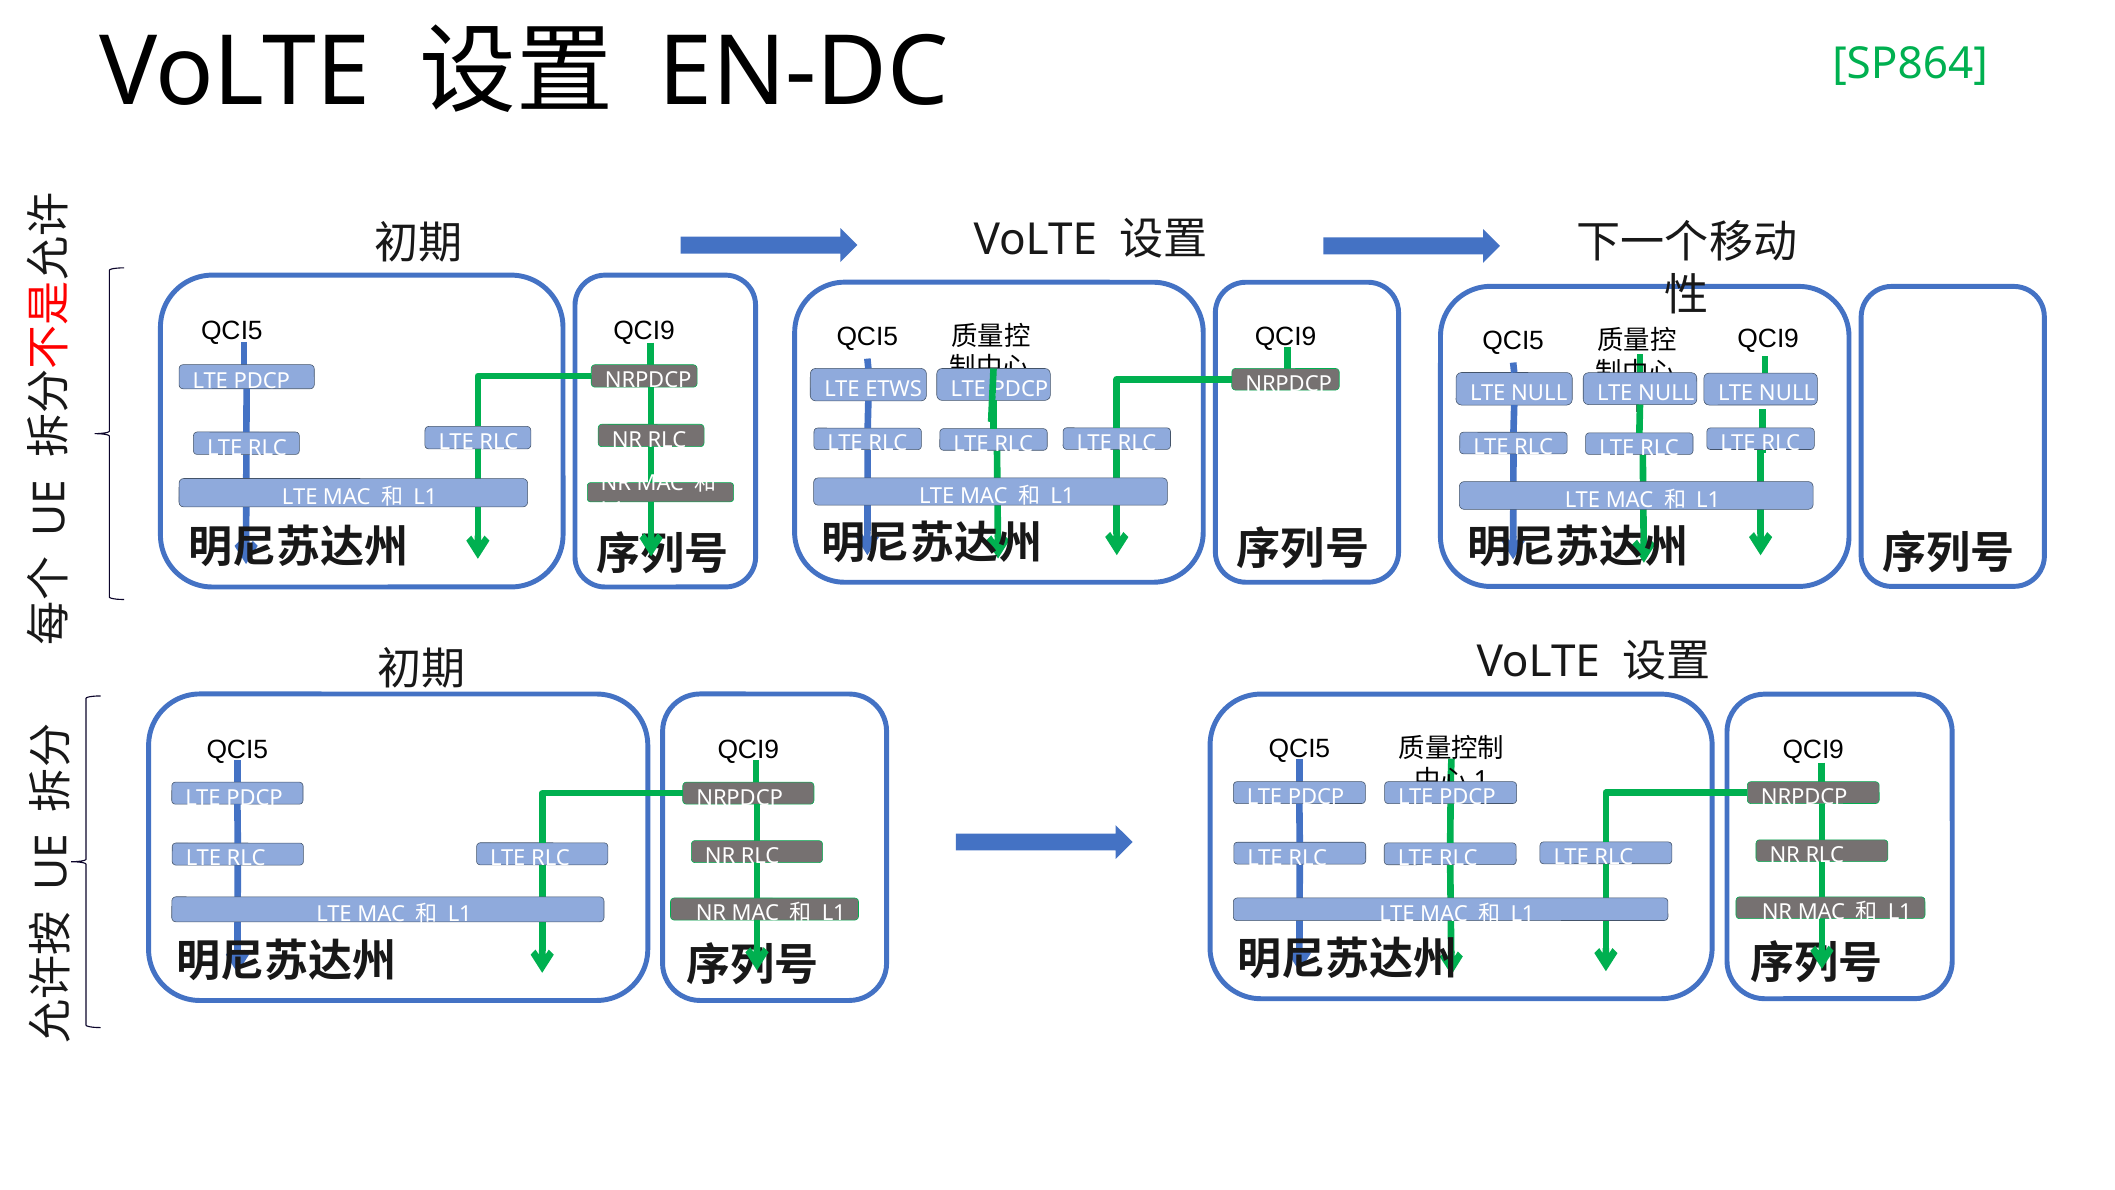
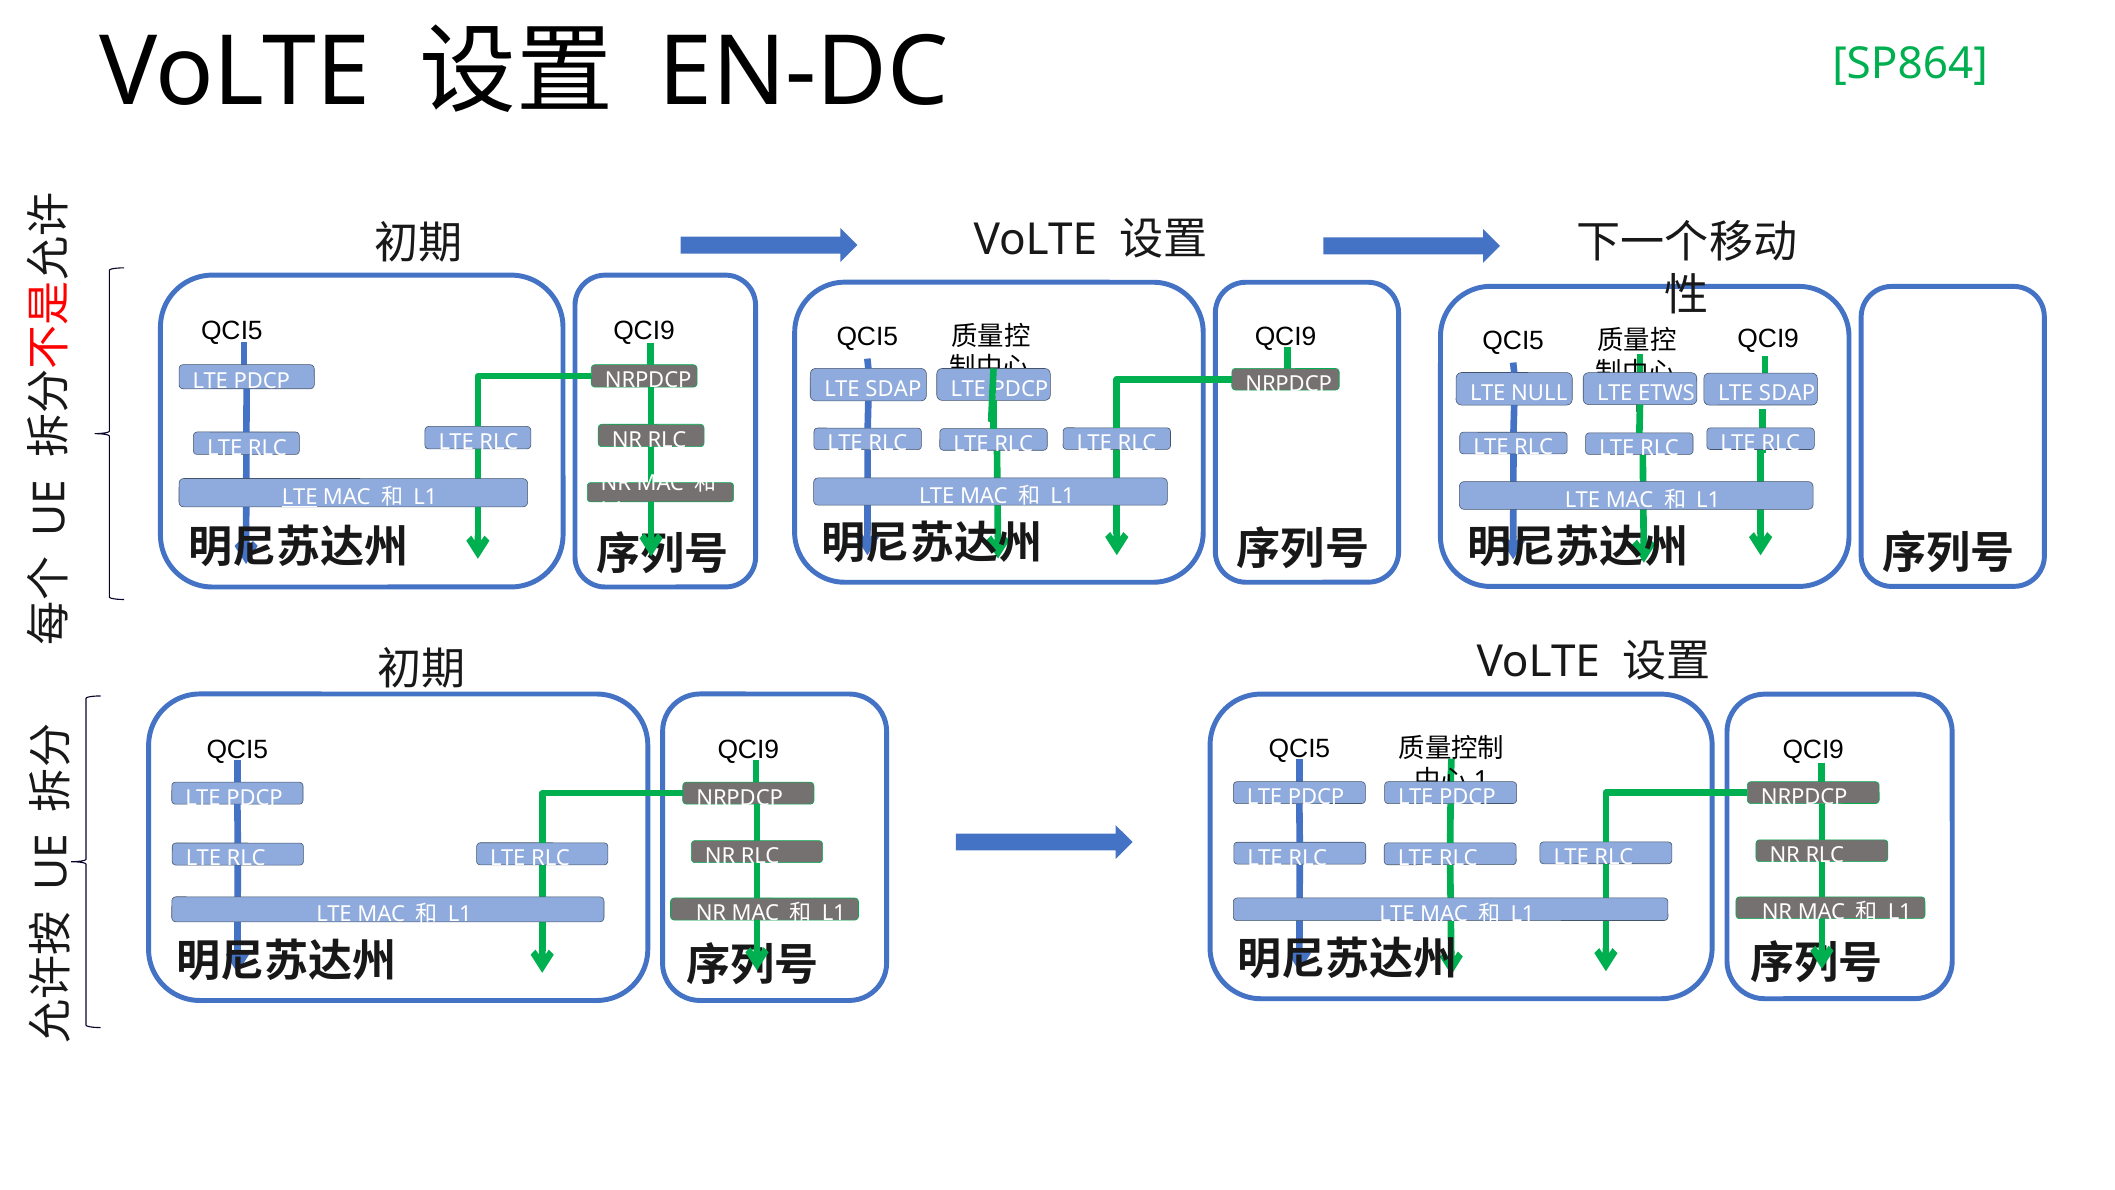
ETWS: ETWS -> SDAP (893, 389)
NULL: NULL -> ETWS (1666, 393)
NULL: NULL -> SDAP (1787, 394)
LTE underline: none -> present (300, 497)
